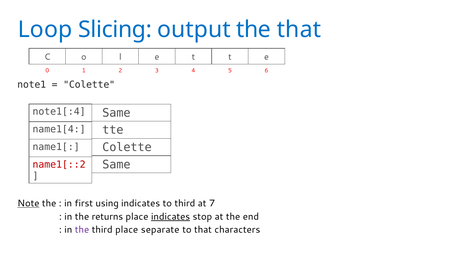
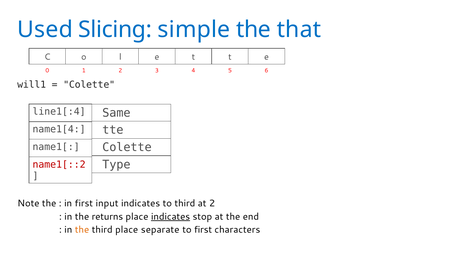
Loop: Loop -> Used (45, 30)
output: output -> simple (194, 30)
note1: note1 -> will1 (32, 84)
note1[:4: note1[:4 -> line1[:4 (59, 112)
Same: Same -> Type (116, 164)
Note underline: present -> none (28, 203)
using: using -> input (107, 203)
at 7: 7 -> 2 (212, 203)
the colour: purple -> orange (82, 230)
to that: that -> first (203, 230)
